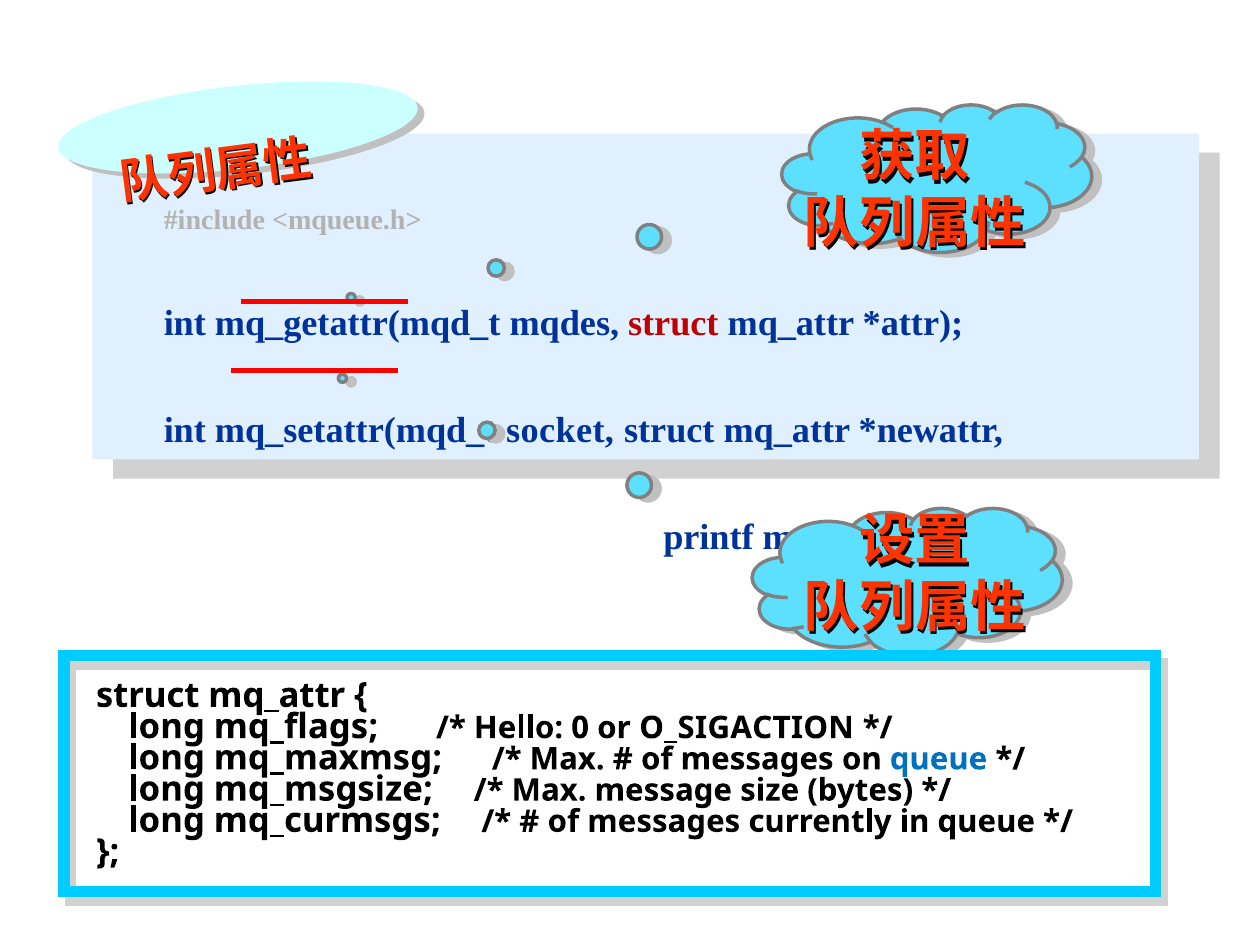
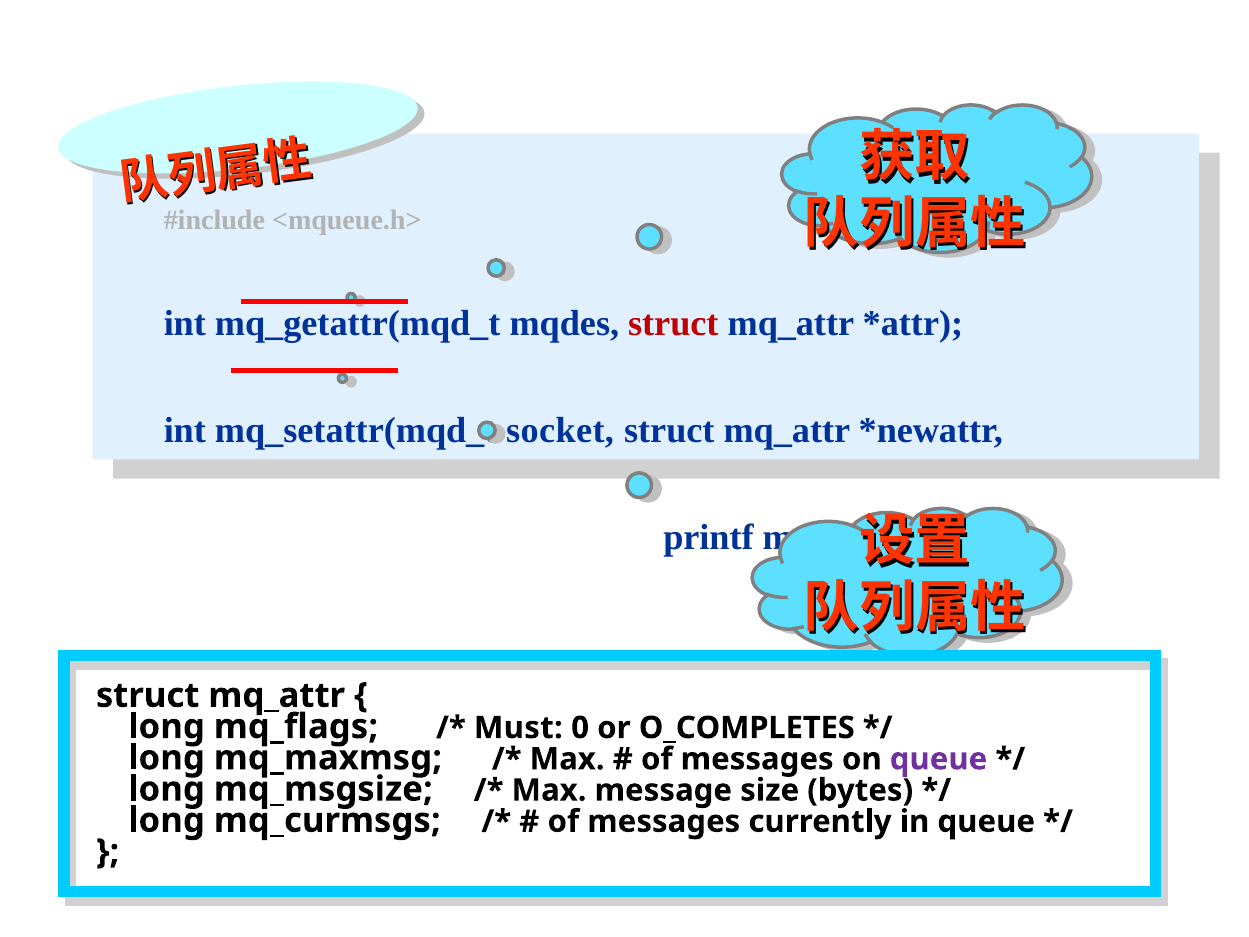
Hello: Hello -> Must (518, 728)
O_SIGACTION: O_SIGACTION -> O_COMPLETES (747, 728)
queue colour: blue -> purple (939, 759)
